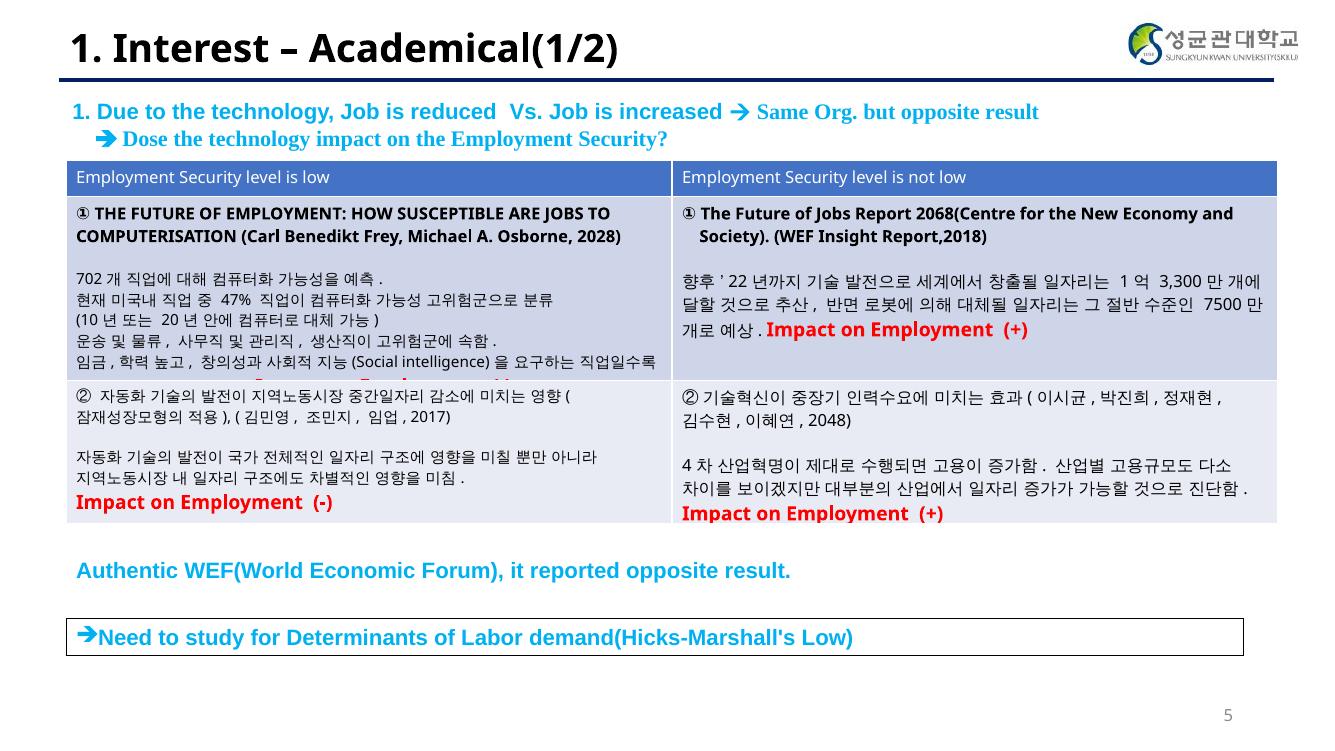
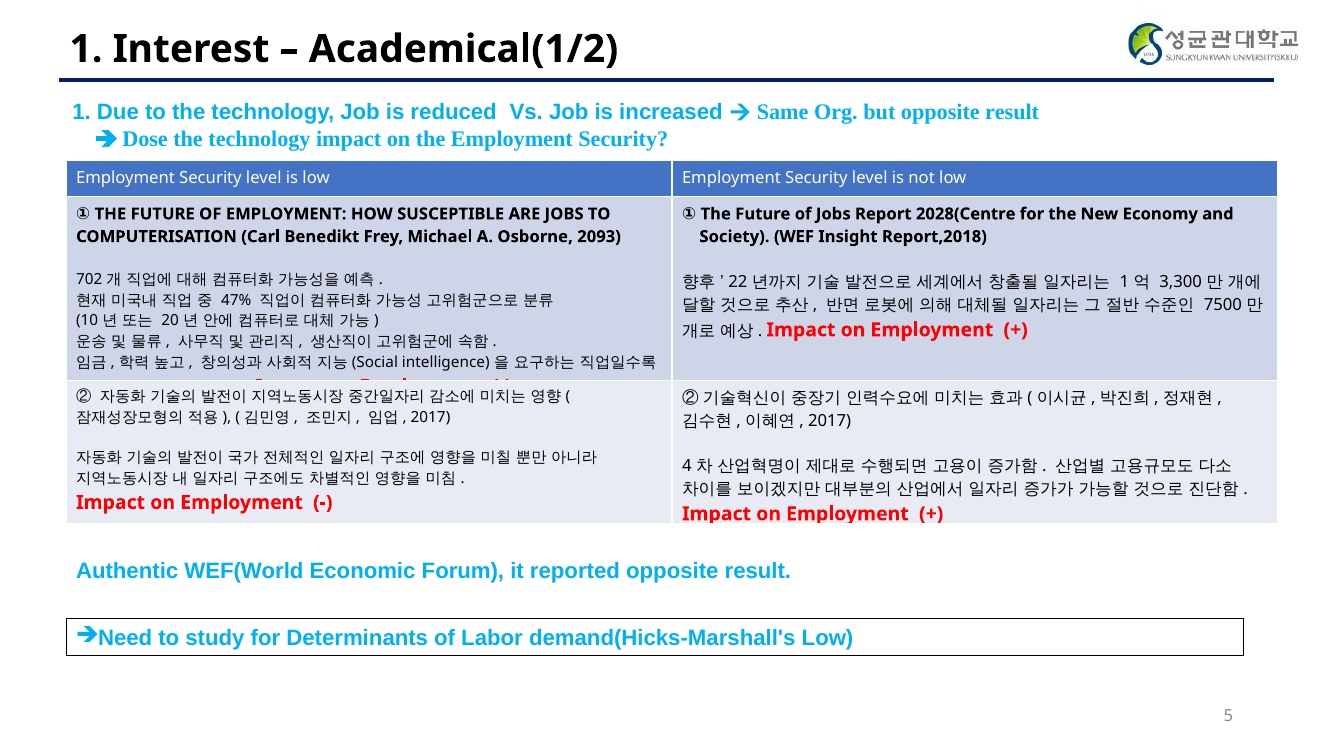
2068(Centre: 2068(Centre -> 2028(Centre (966, 214)
2028: 2028 -> 2093 (599, 237)
2048: 2048 -> 2017 (830, 420)
